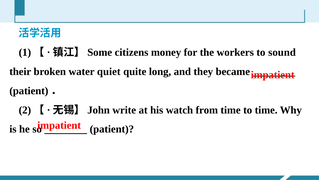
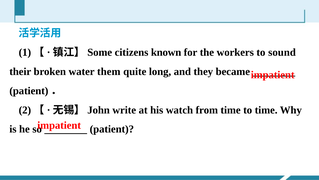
money: money -> known (166, 52)
quiet: quiet -> them (109, 71)
